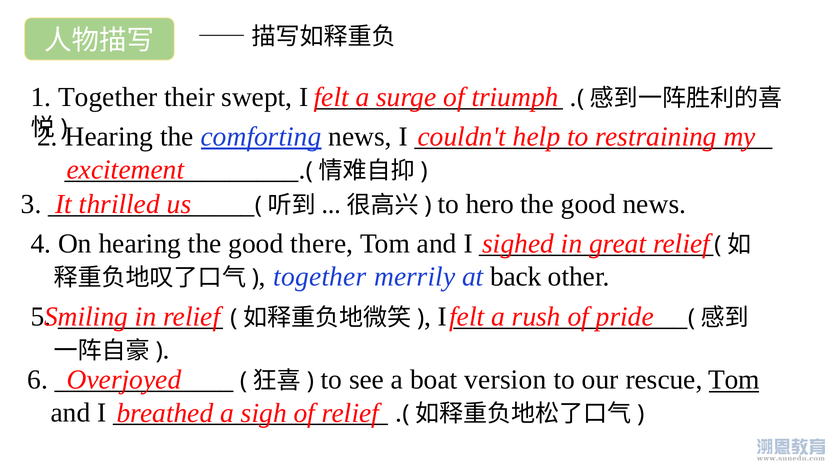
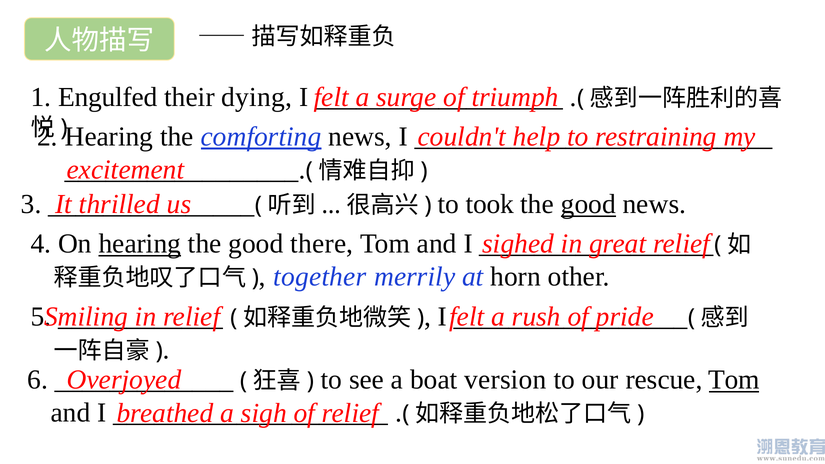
1 Together: Together -> Engulfed (108, 97)
swept: swept -> dying (257, 97)
hero: hero -> took (490, 204)
good underline: none -> present (588, 204)
hearing underline: none -> present (140, 244)
back: back -> horn (516, 277)
